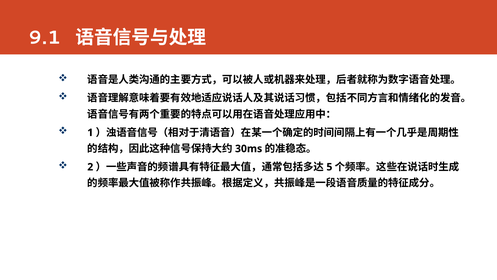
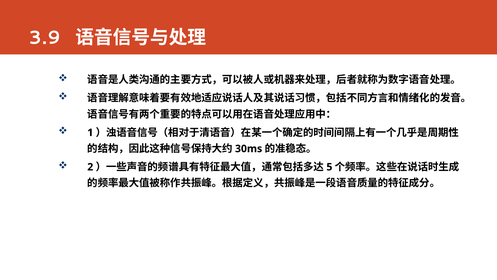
9.1: 9.1 -> 3.9 (45, 38)
